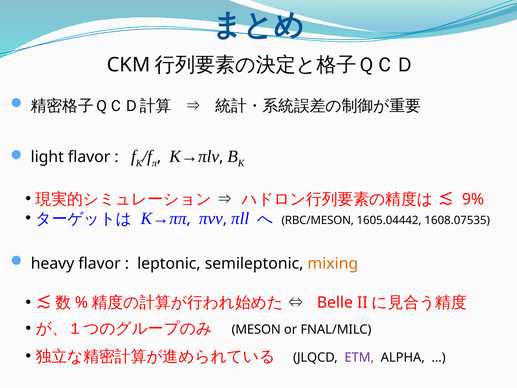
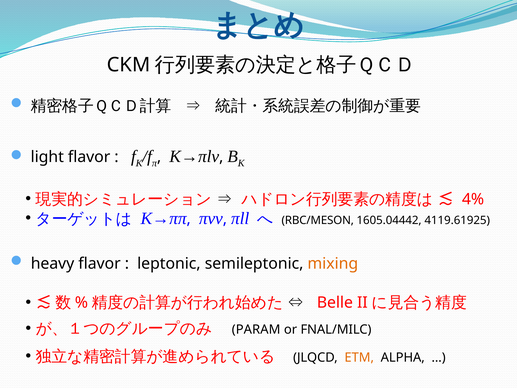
9%: 9% -> 4% (473, 199)
1608.07535: 1608.07535 -> 4119.61925 (457, 220)
MESON: MESON -> PARAM (256, 329)
ETM colour: purple -> orange (359, 357)
